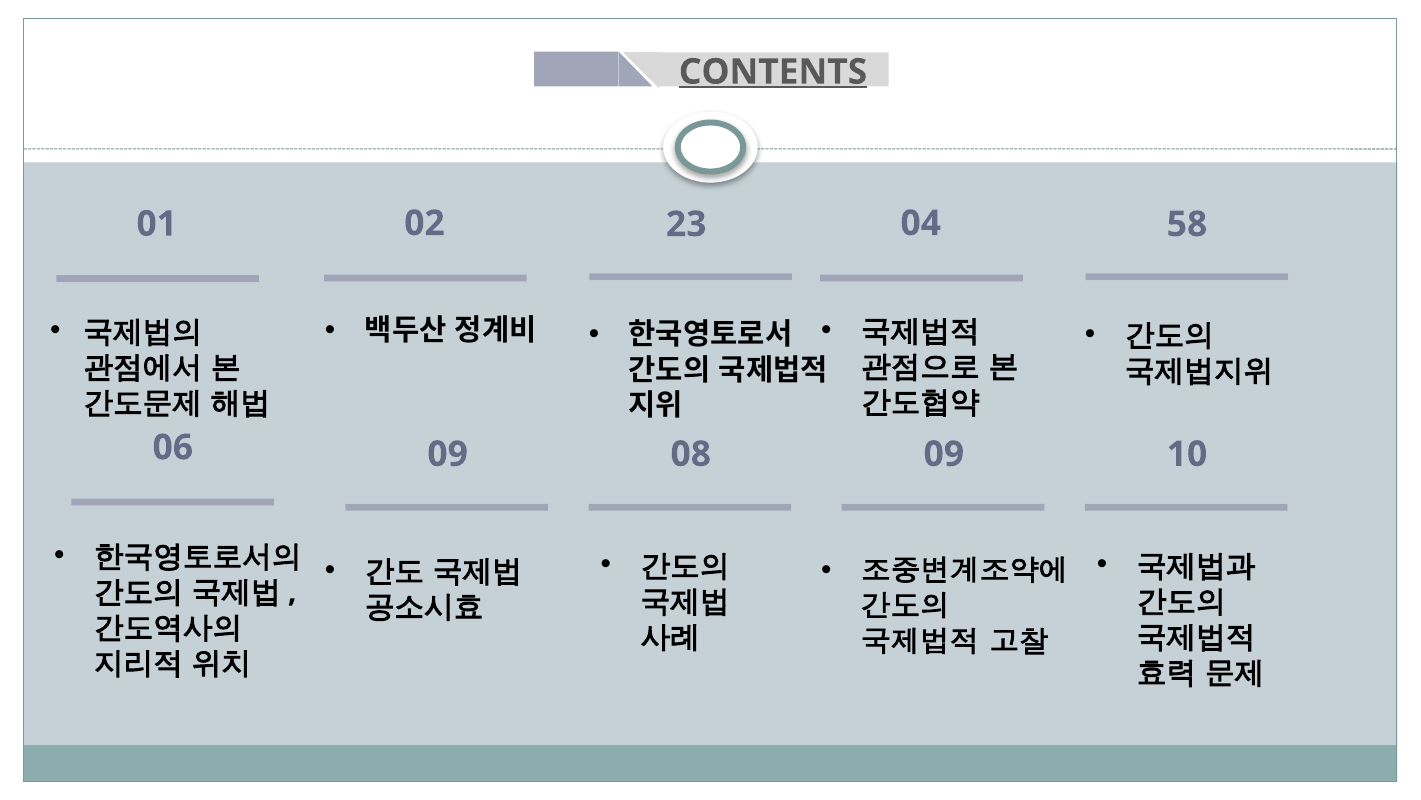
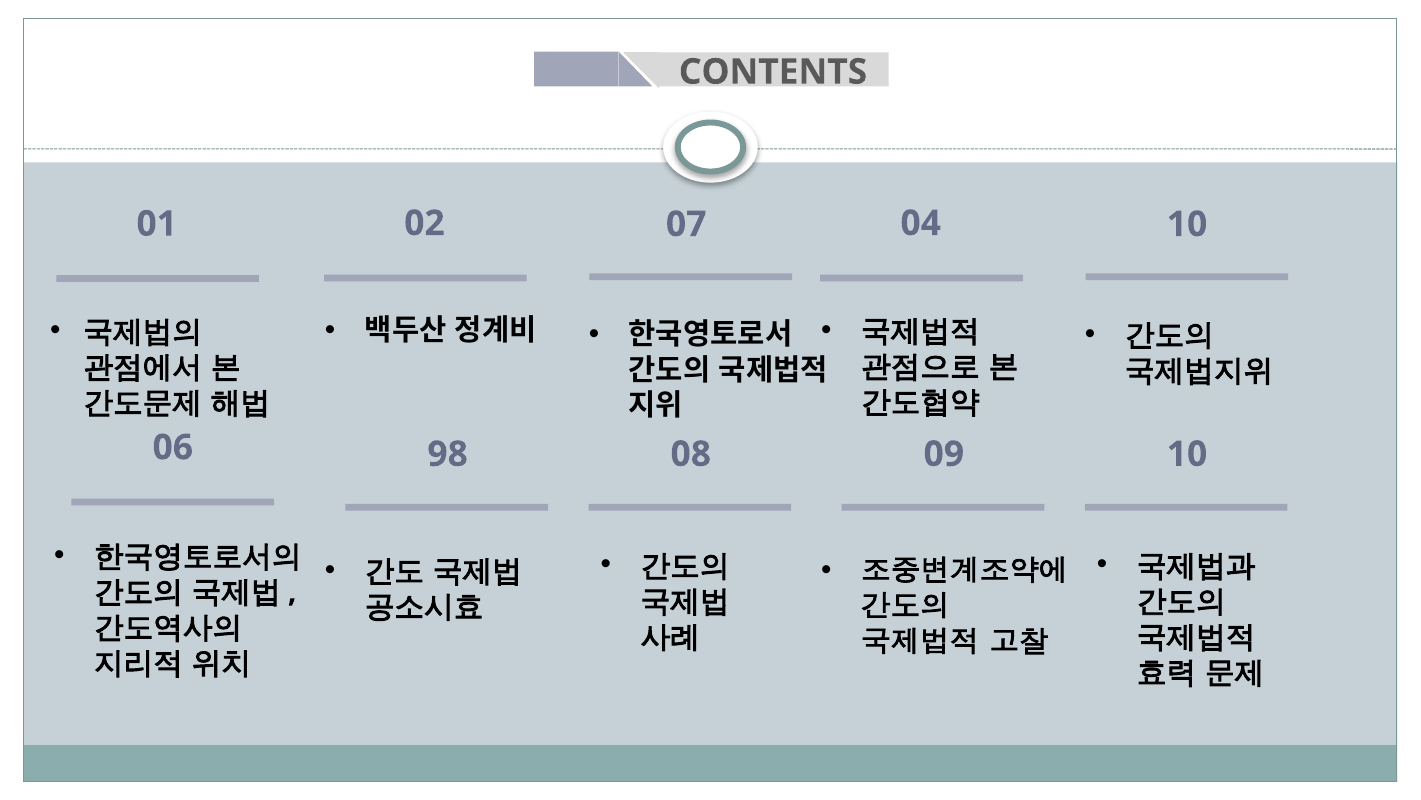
CONTENTS underline: present -> none (773, 72)
23: 23 -> 07 (686, 224)
04 58: 58 -> 10 (1187, 224)
06 09: 09 -> 98 (448, 454)
